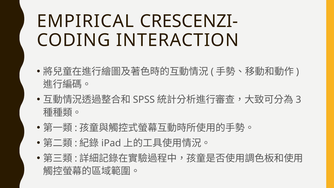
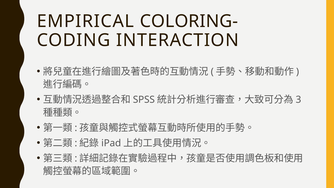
CRESCENZI-: CRESCENZI- -> COLORING- (189, 21)
